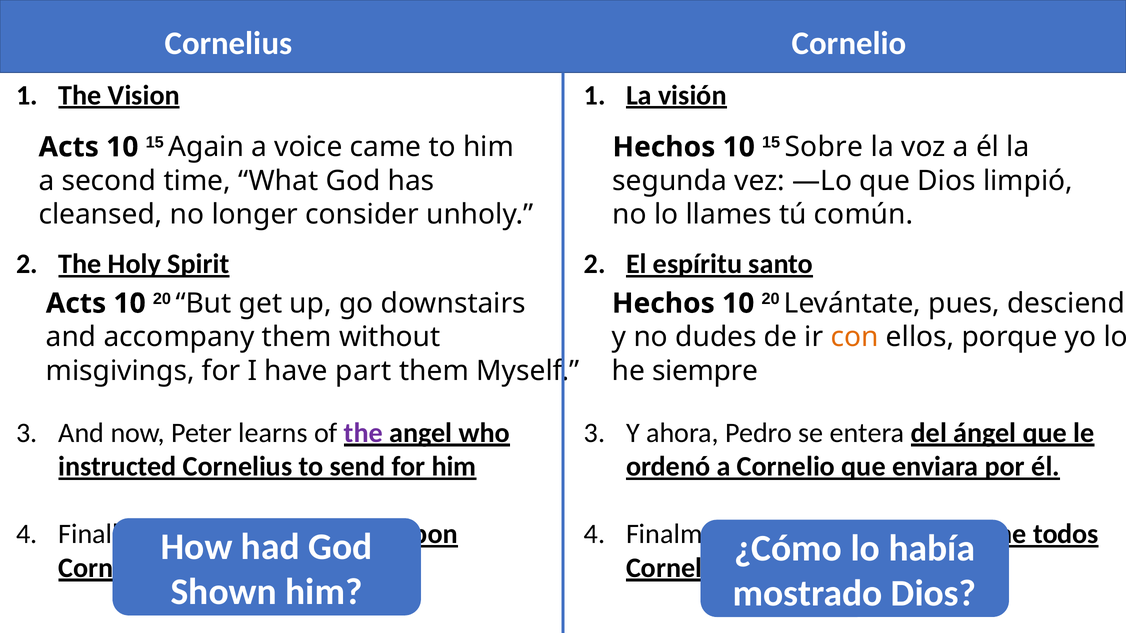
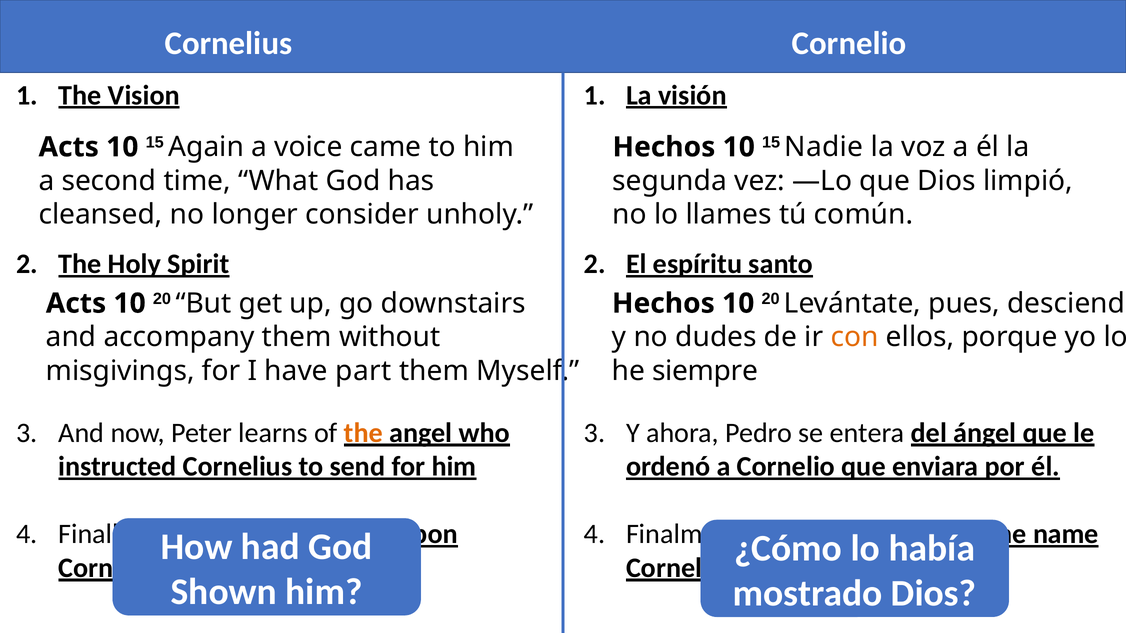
Sobre: Sobre -> Nadie (824, 147)
the colour: purple -> orange (363, 433)
todos: todos -> name (1066, 534)
